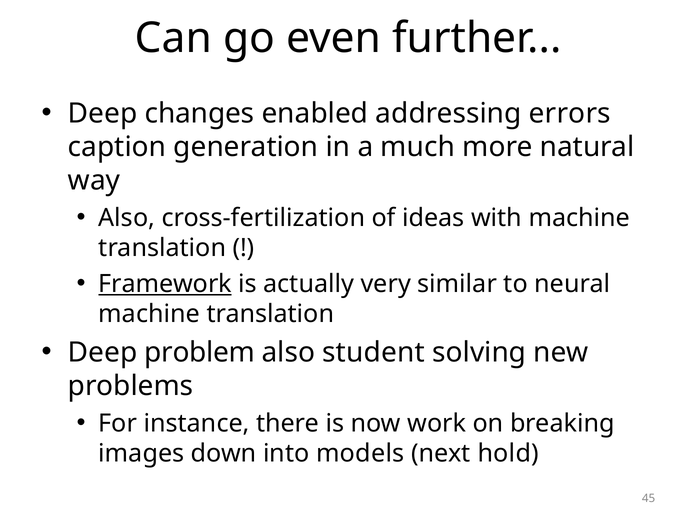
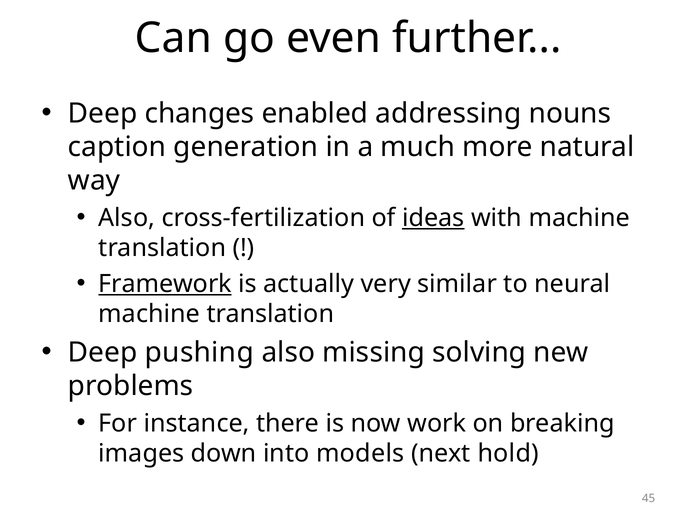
errors: errors -> nouns (570, 113)
ideas underline: none -> present (433, 218)
problem: problem -> pushing (199, 352)
student: student -> missing (374, 352)
